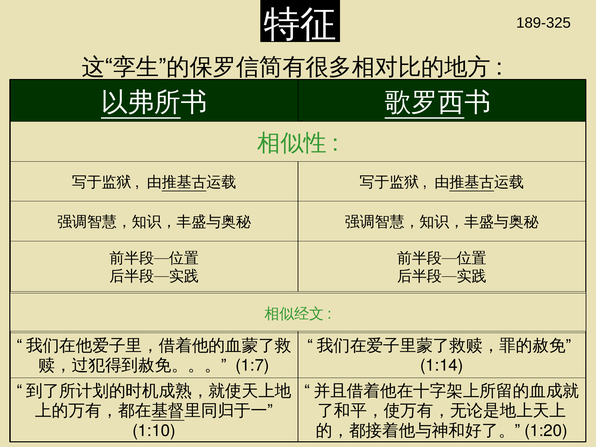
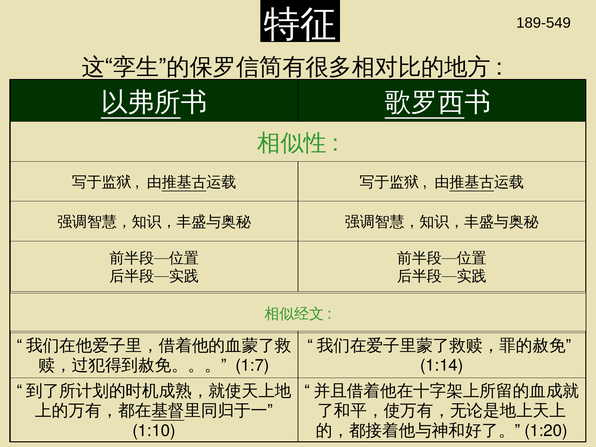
189-325: 189-325 -> 189-549 (544, 23)
